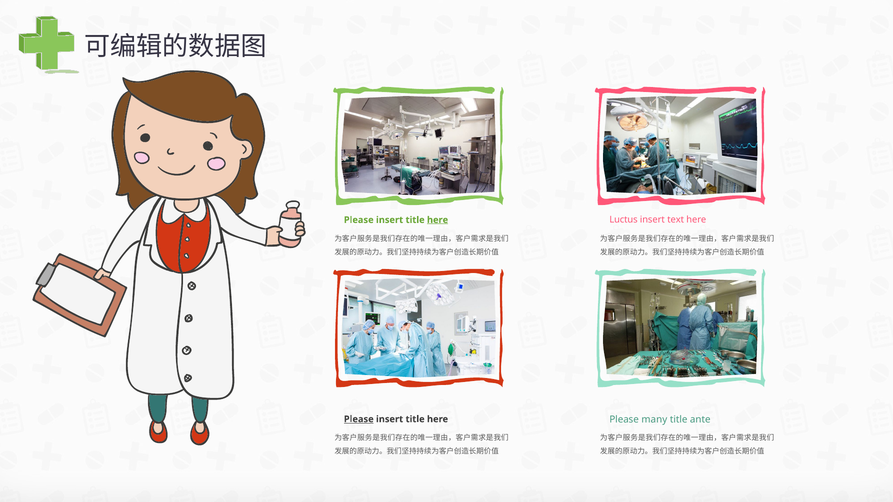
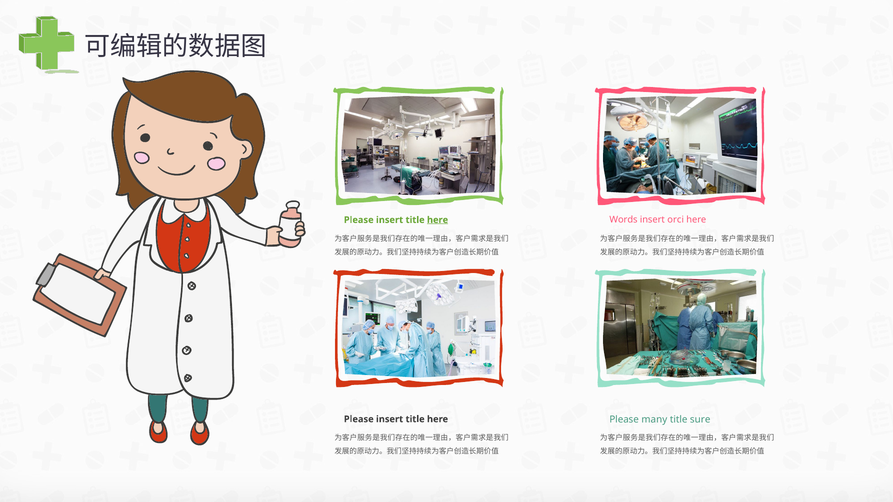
Luctus: Luctus -> Words (623, 220)
text: text -> orci (676, 220)
ante: ante -> sure (700, 420)
Please underline: present -> none (359, 419)
